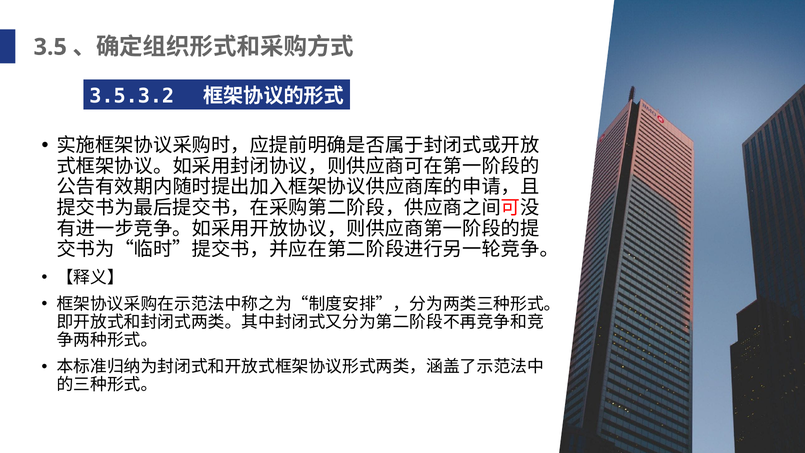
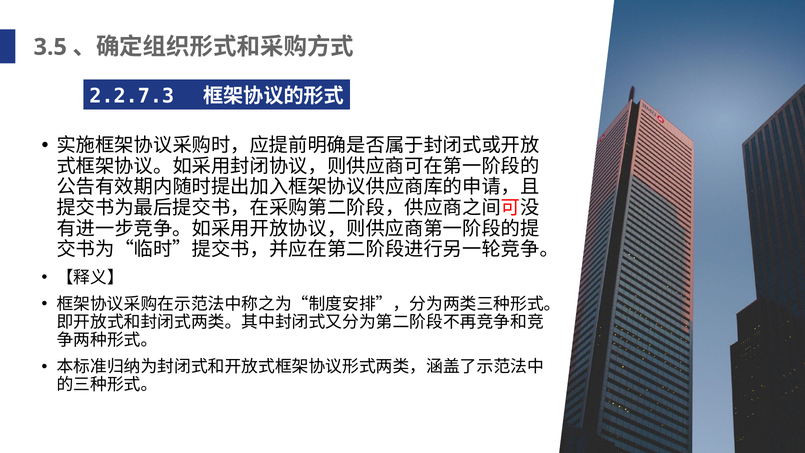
3.5.3.2: 3.5.3.2 -> 2.2.7.3 (132, 96)
